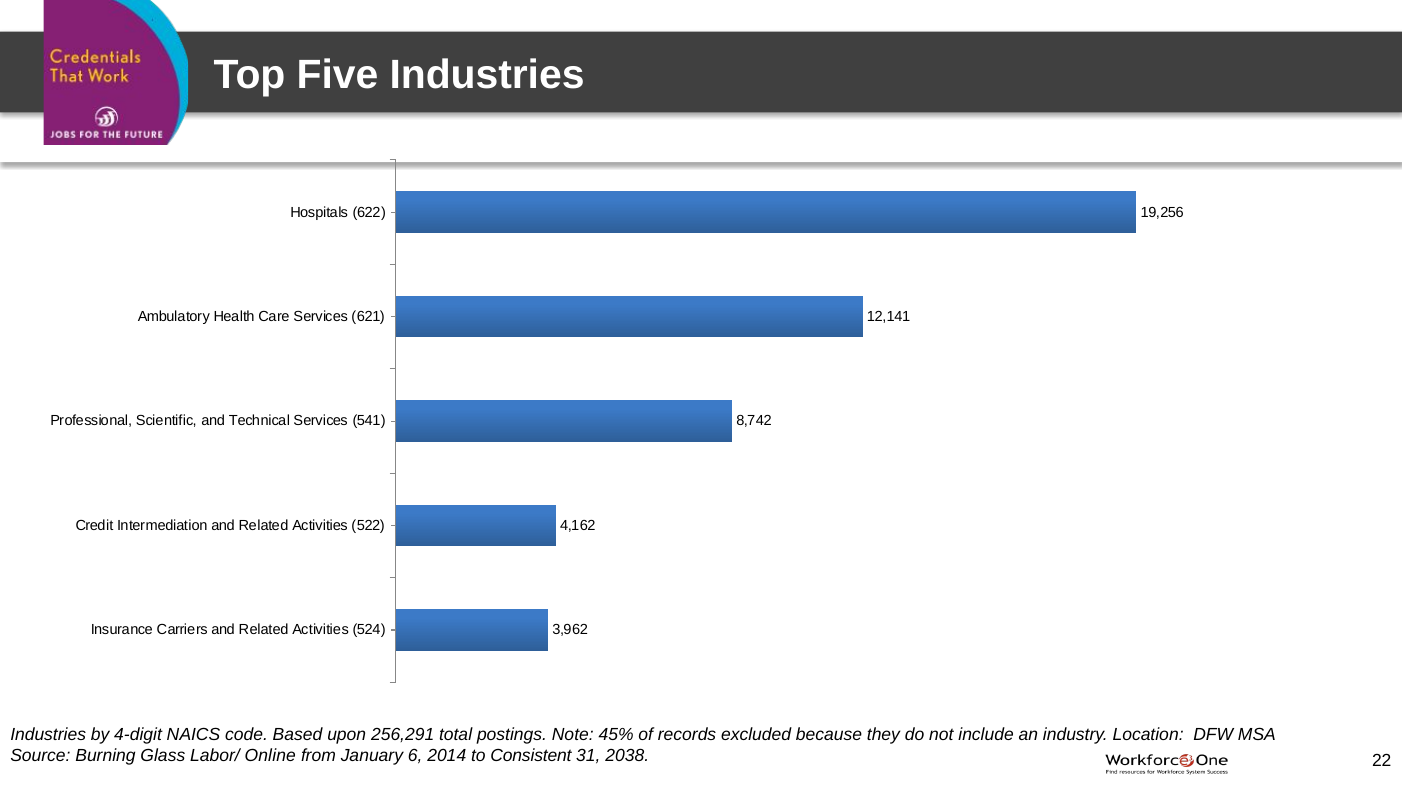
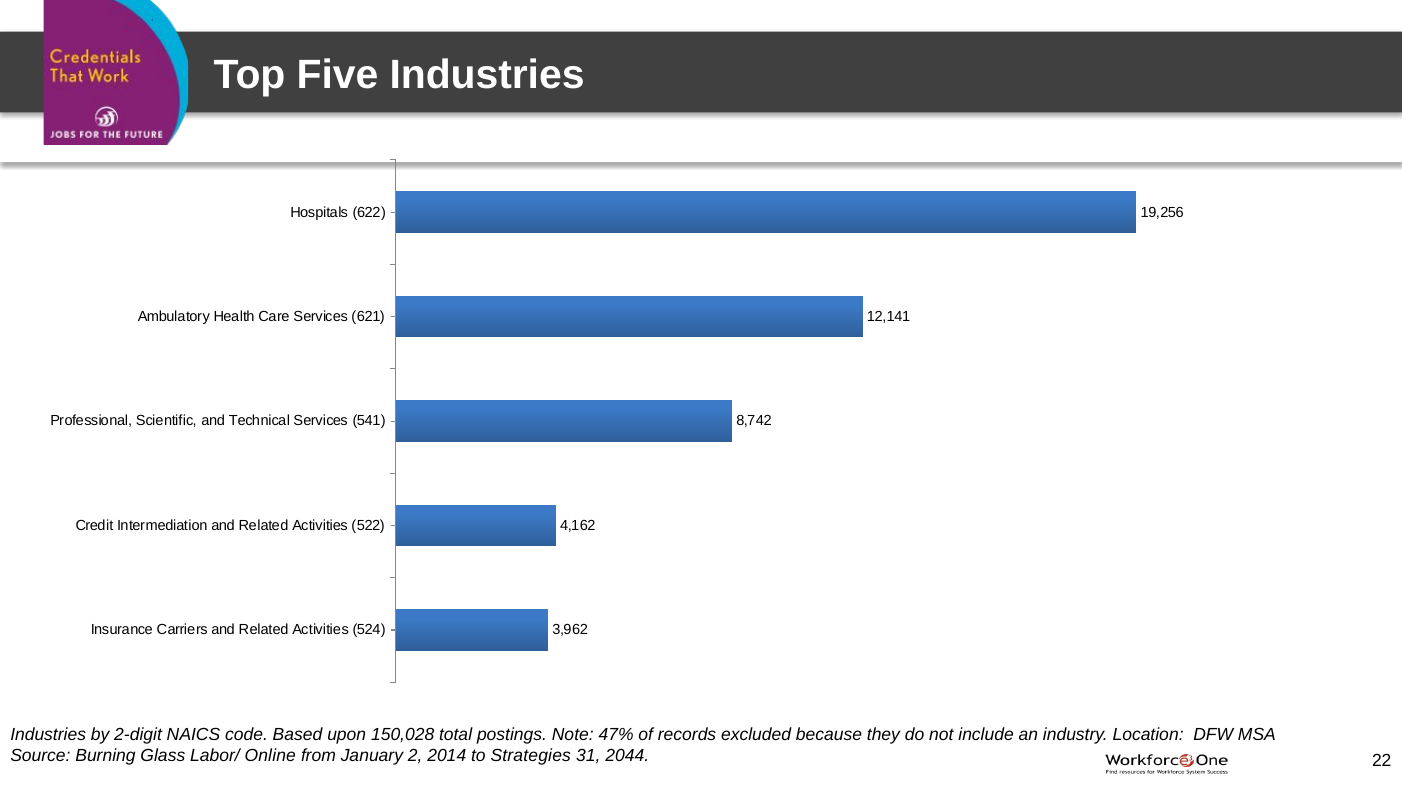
4-digit: 4-digit -> 2-digit (138, 734)
256,291: 256,291 -> 150,028 (403, 734)
45%: 45% -> 47% (616, 734)
6: 6 -> 2 (415, 755)
Consistent: Consistent -> Strategies (531, 755)
2038: 2038 -> 2044 (627, 755)
